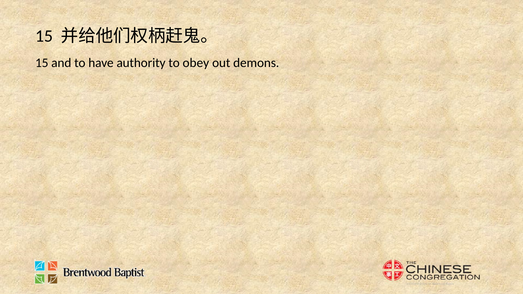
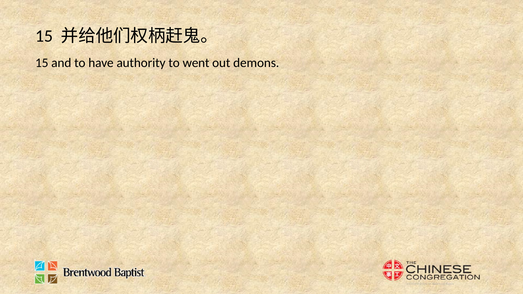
obey: obey -> went (196, 63)
